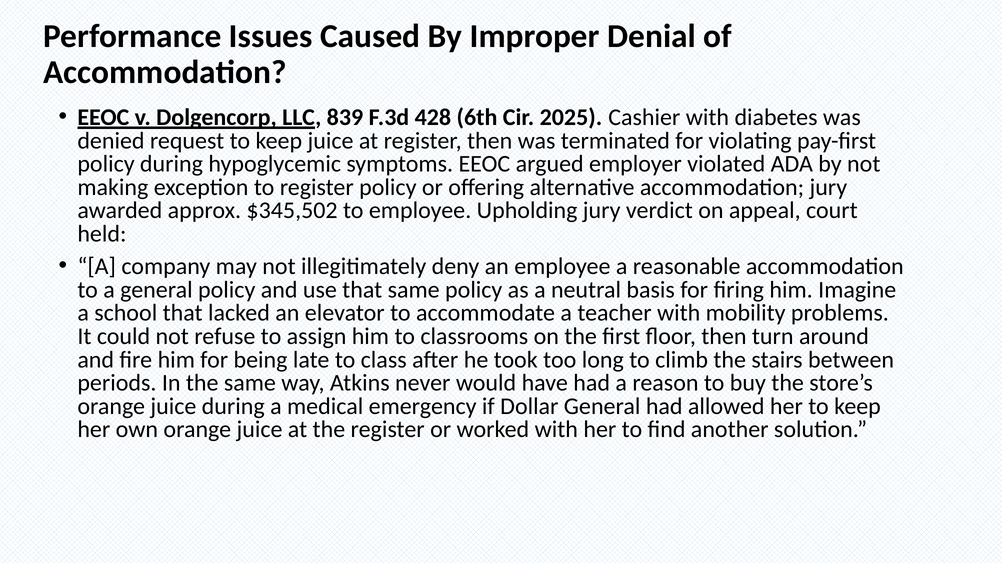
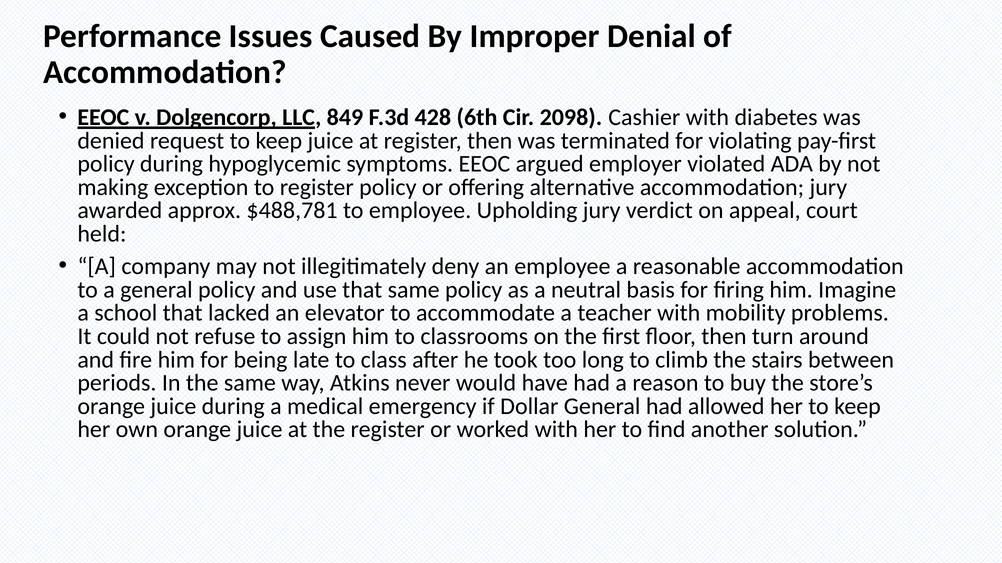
839: 839 -> 849 (345, 117)
2025: 2025 -> 2098 (571, 117)
$345,502: $345,502 -> $488,781 (292, 211)
